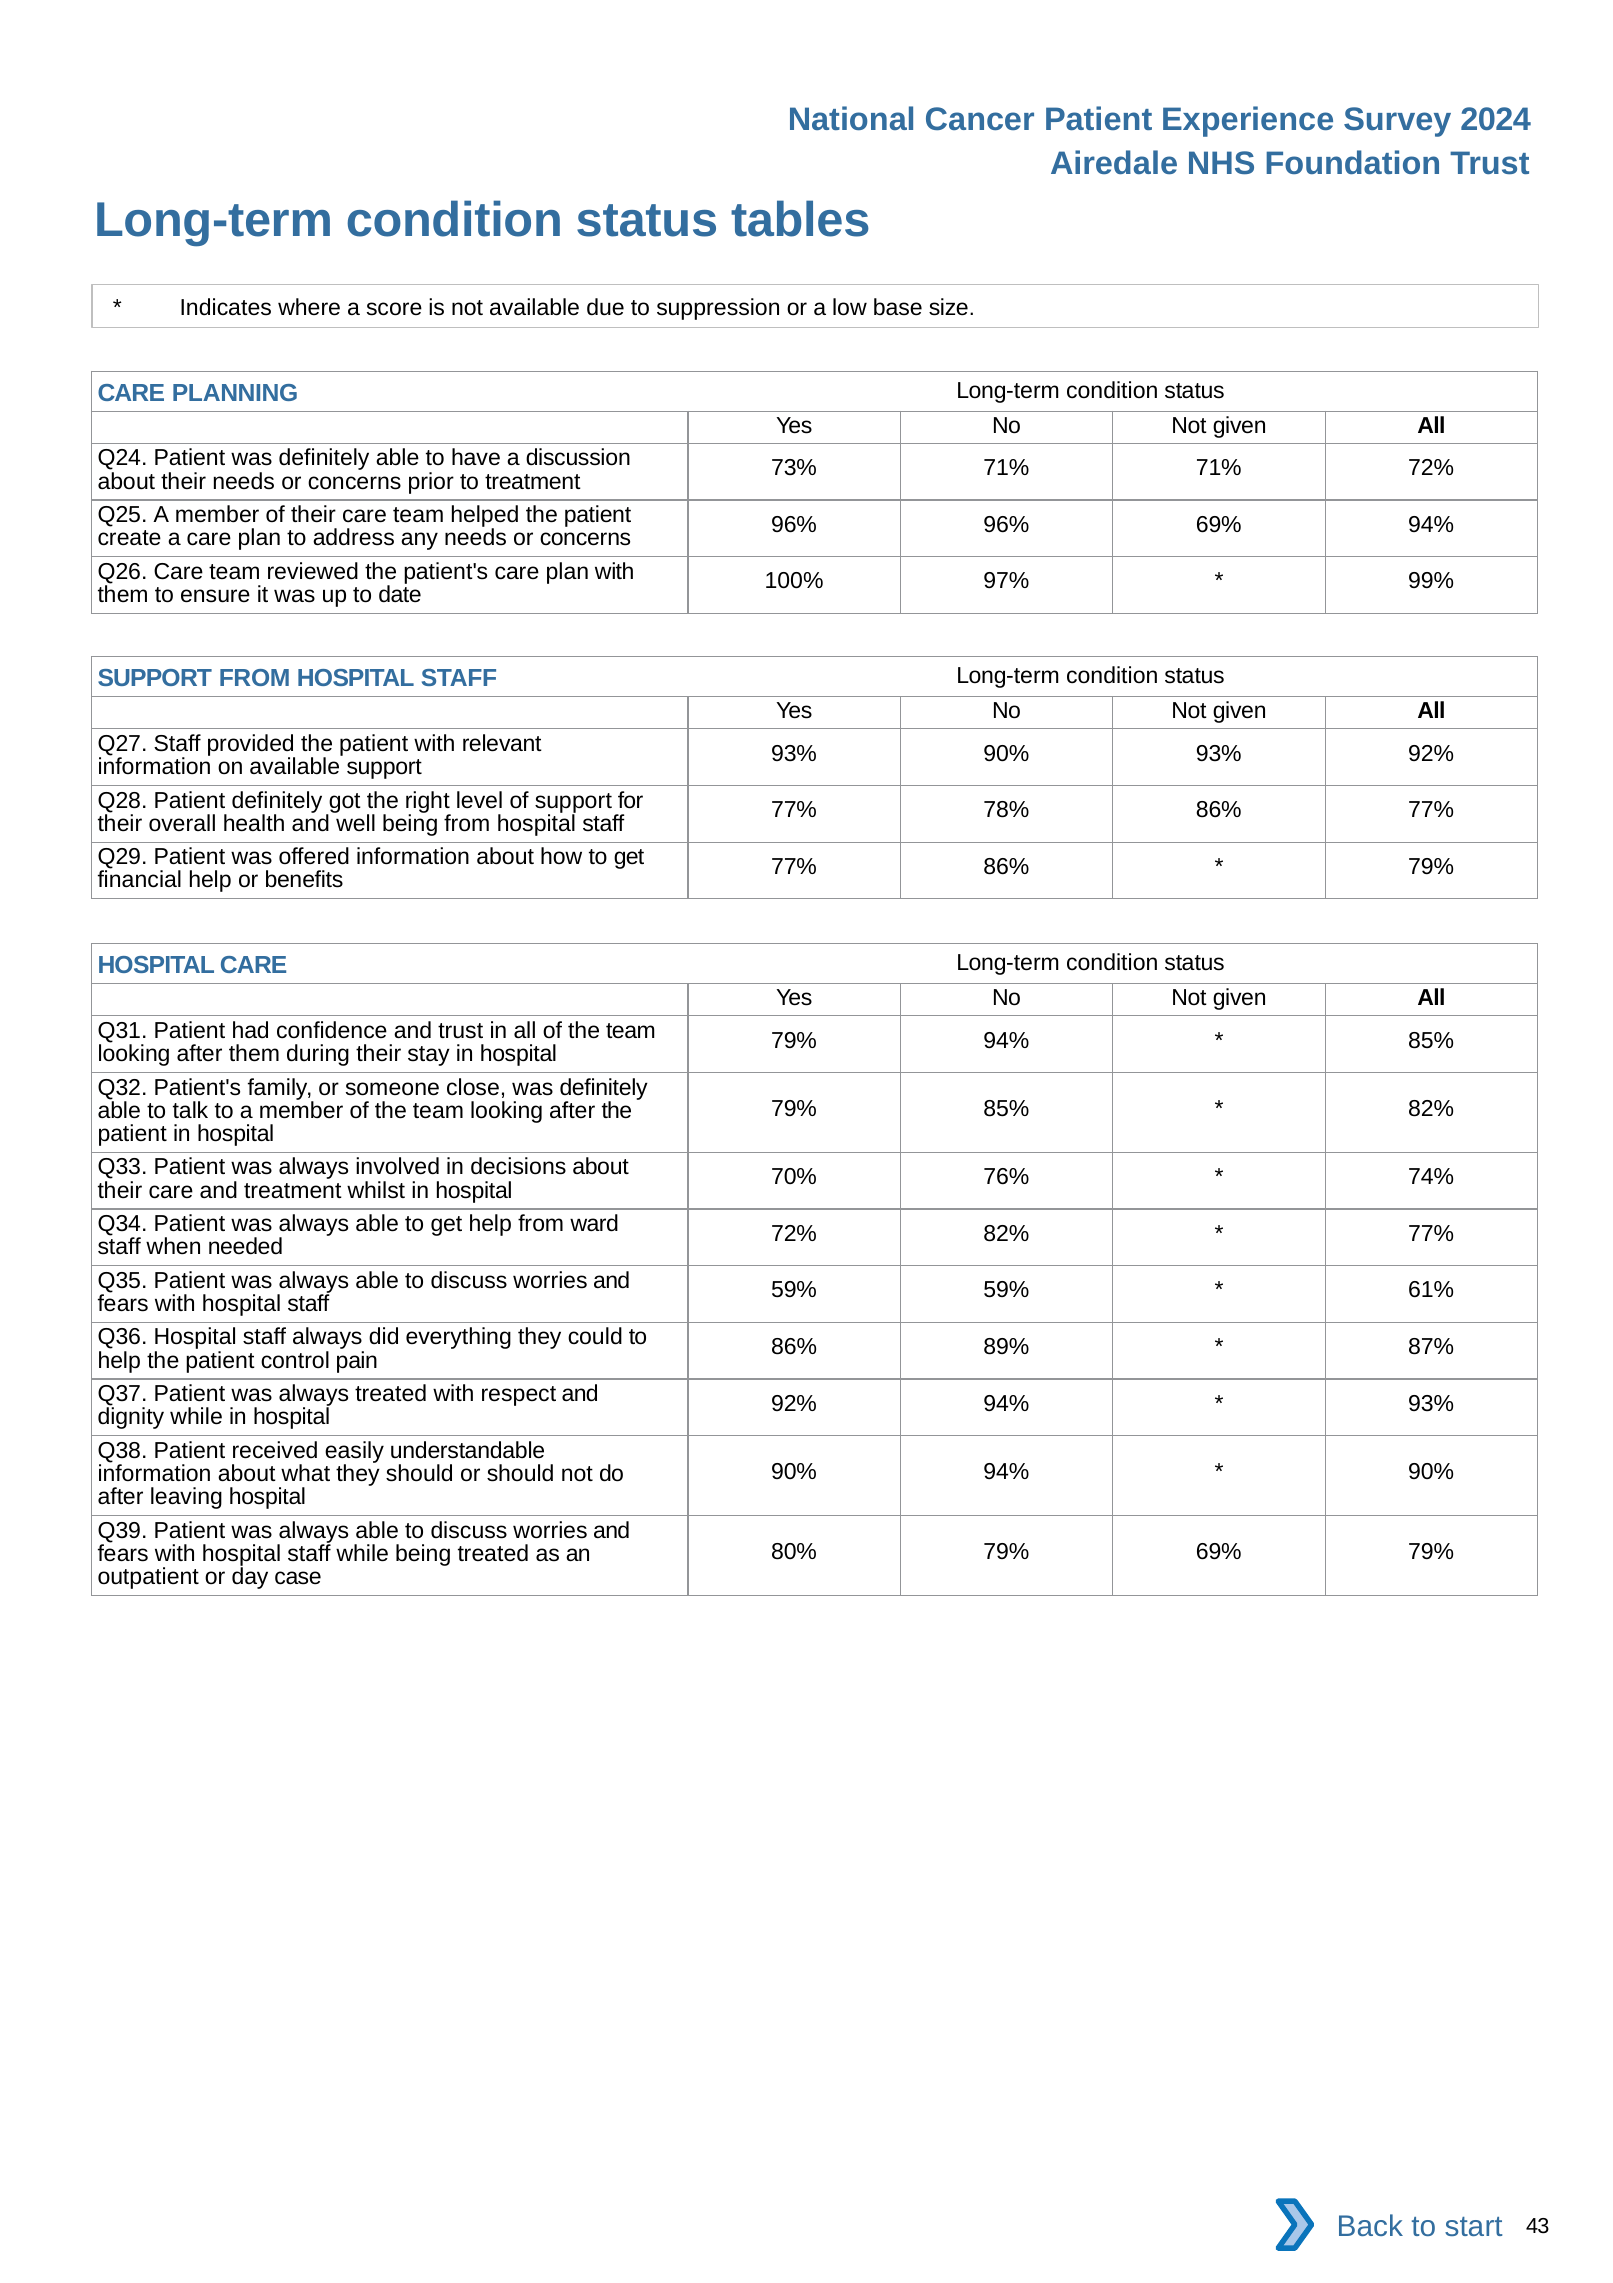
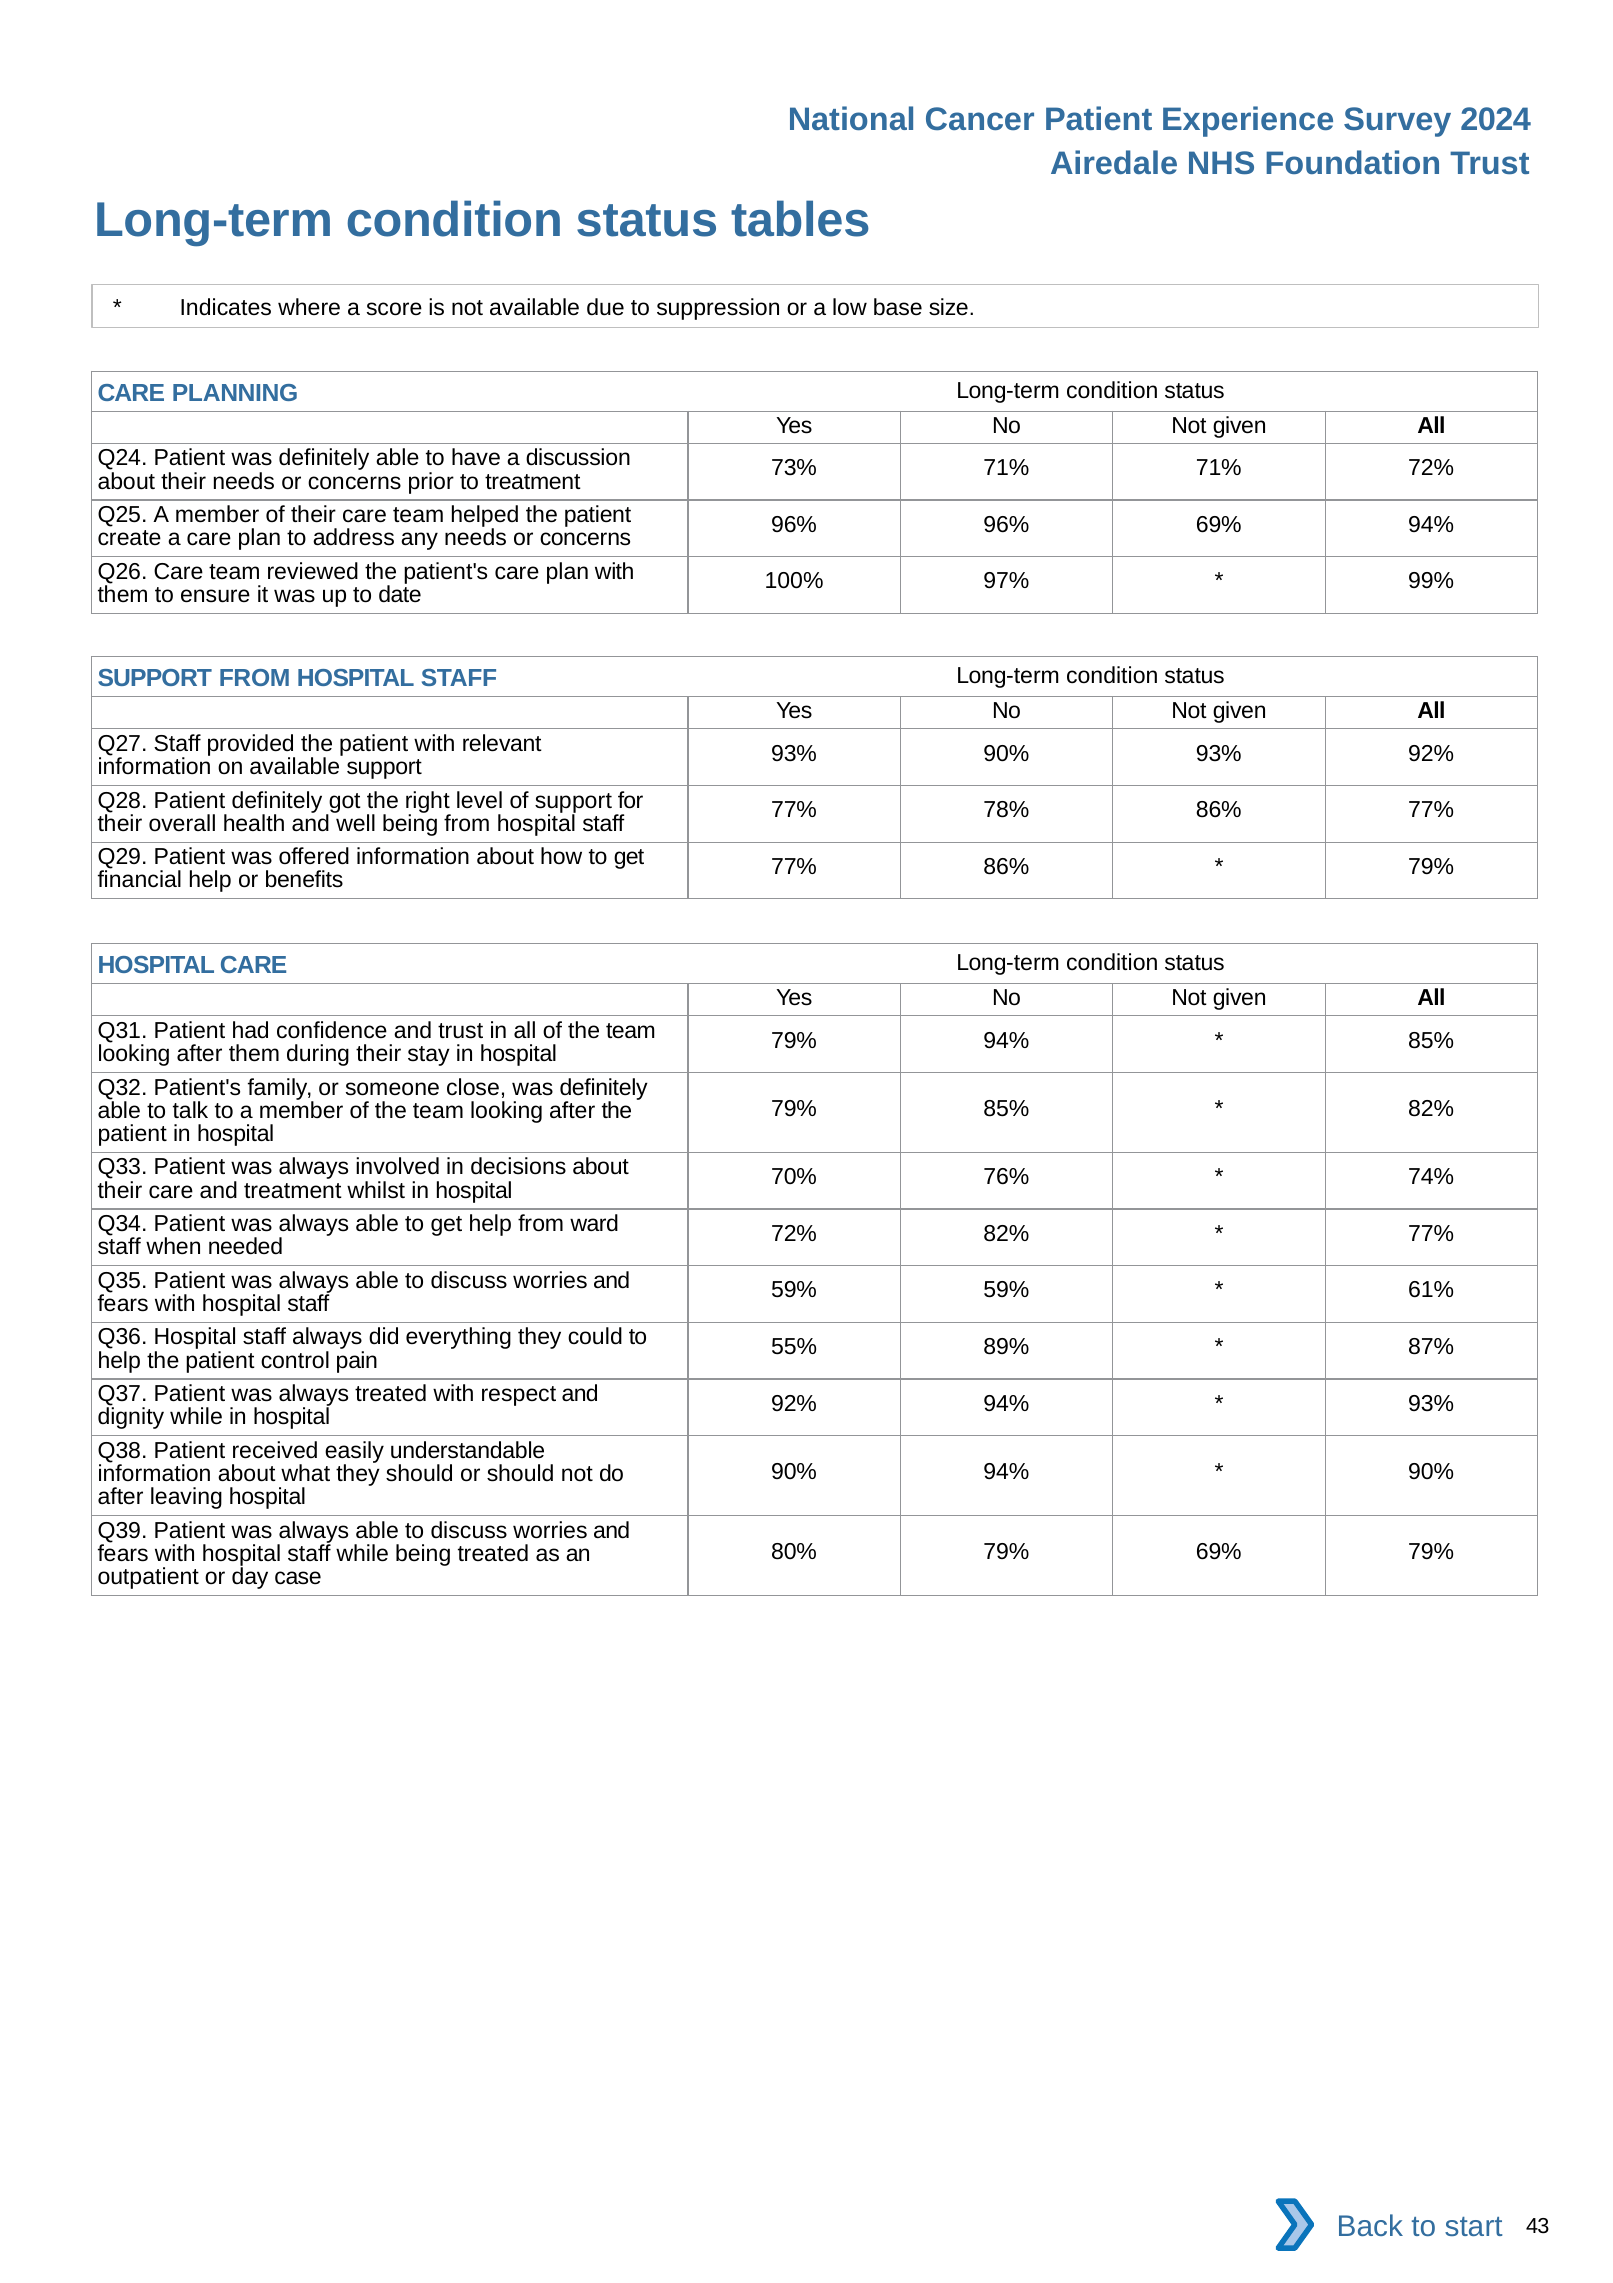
86%: 86% -> 55% (794, 1347)
